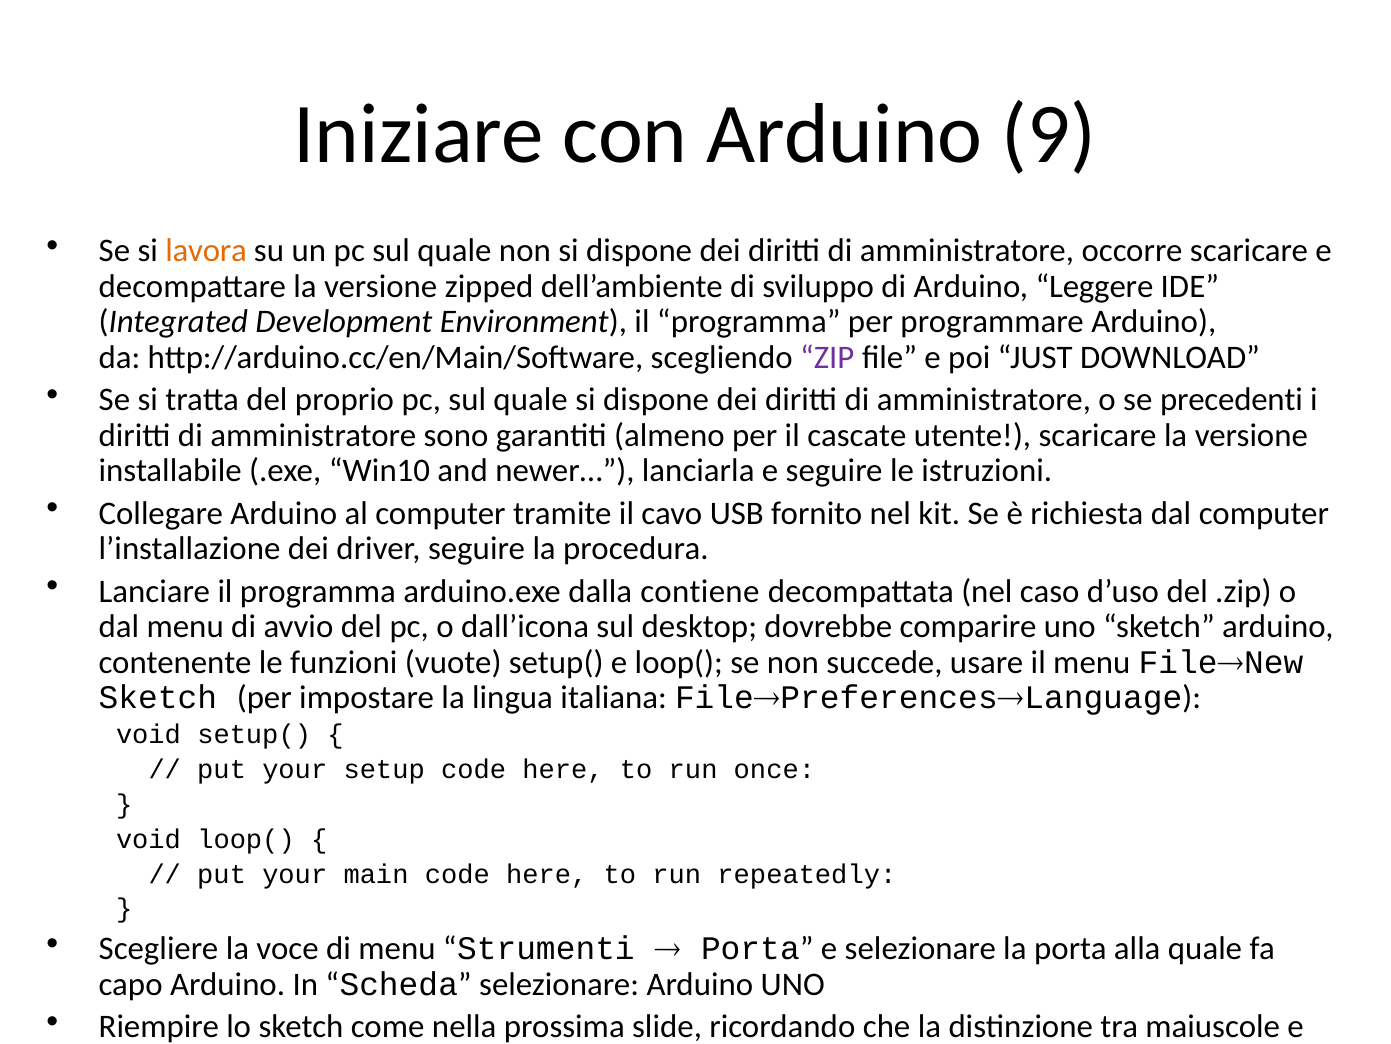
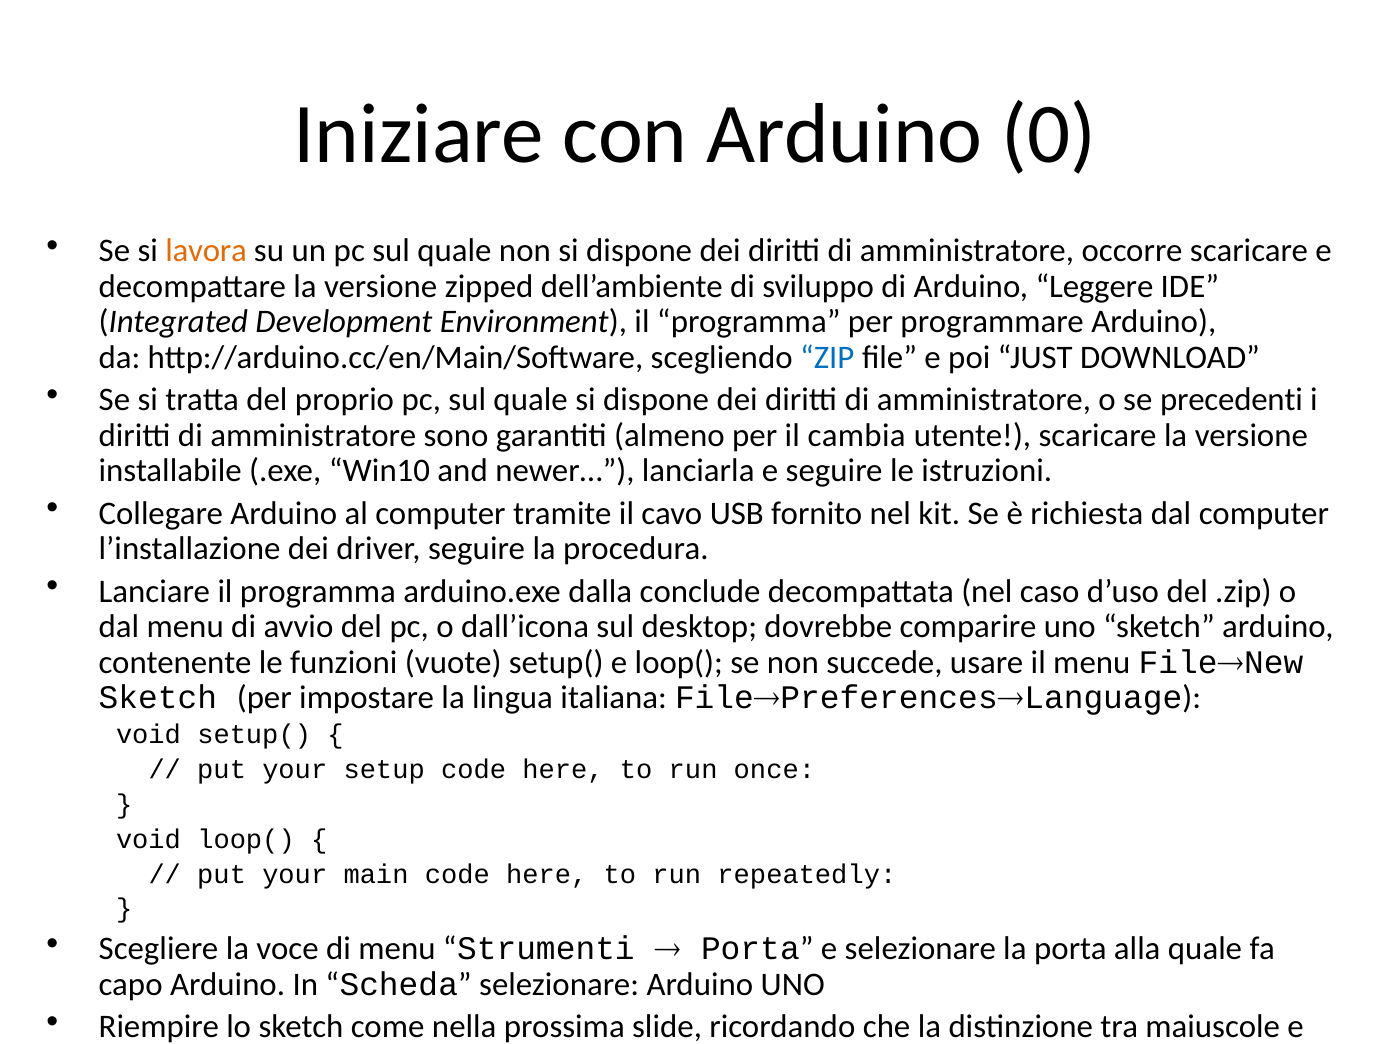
9: 9 -> 0 (1049, 135)
ZIP colour: purple -> blue (827, 357)
cascate: cascate -> cambia (857, 435)
contiene: contiene -> conclude (700, 591)
